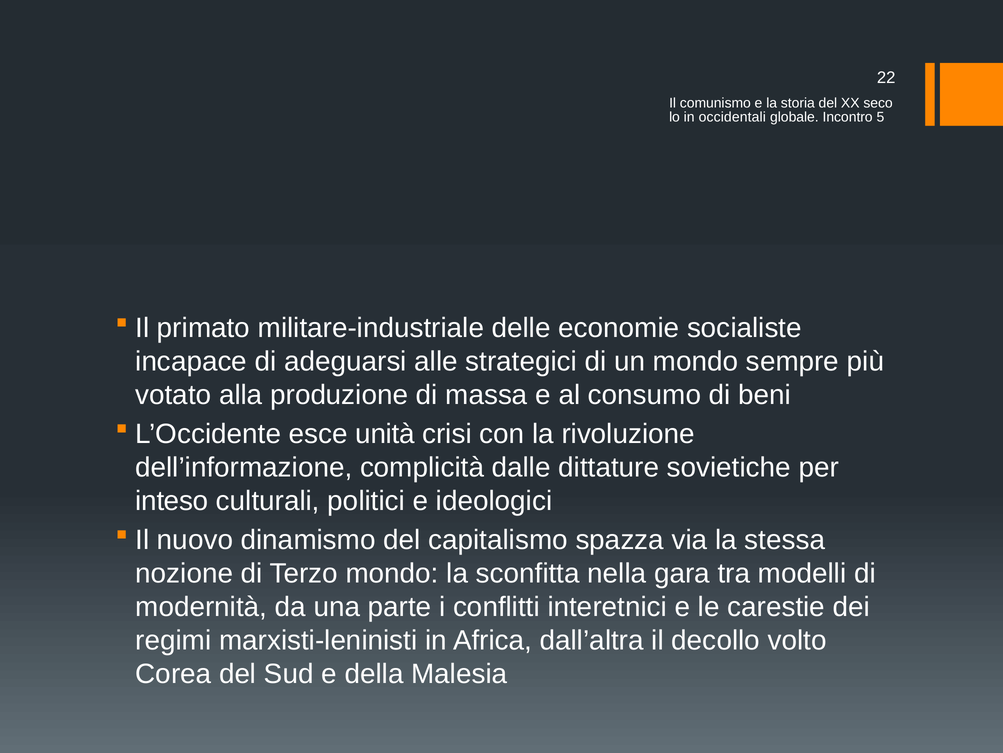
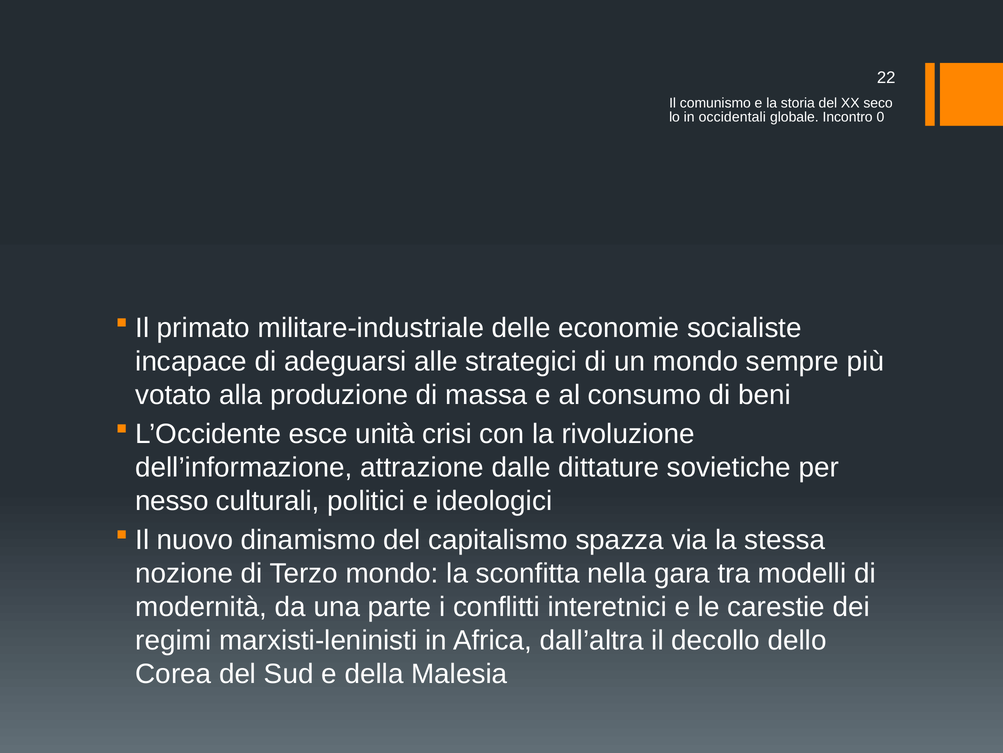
5: 5 -> 0 (880, 117)
complicità: complicità -> attrazione (422, 467)
inteso: inteso -> nesso (172, 501)
volto: volto -> dello (797, 640)
